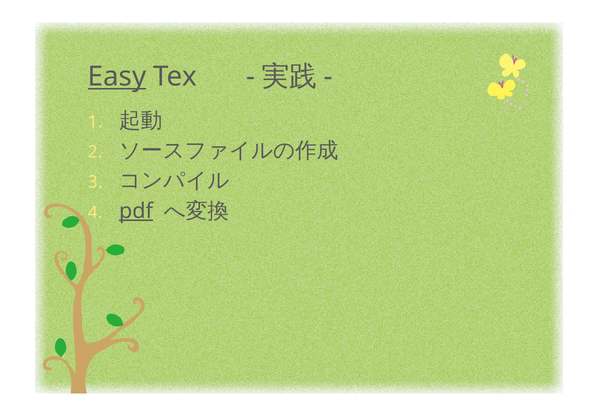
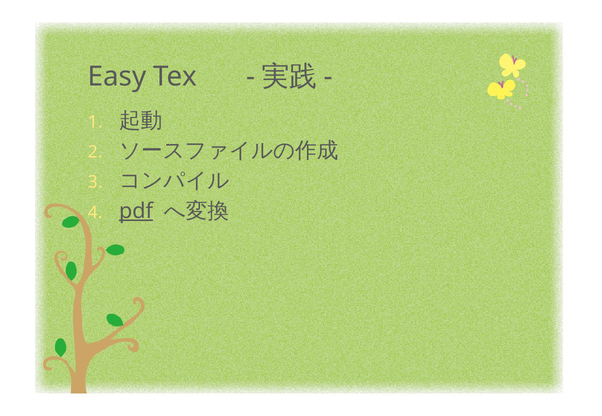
Easy underline: present -> none (117, 77)
